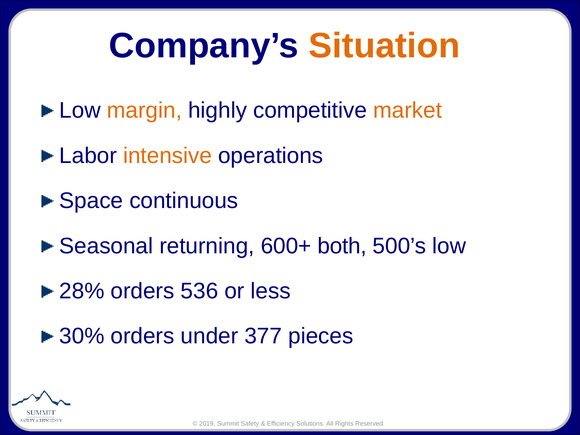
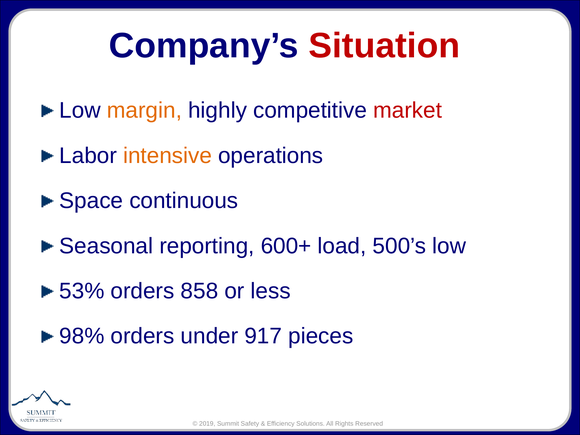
Situation colour: orange -> red (384, 46)
market colour: orange -> red (408, 110)
returning: returning -> reporting (207, 246)
both: both -> load (342, 246)
28%: 28% -> 53% (82, 291)
536: 536 -> 858 (199, 291)
30%: 30% -> 98% (82, 336)
377: 377 -> 917 (263, 336)
